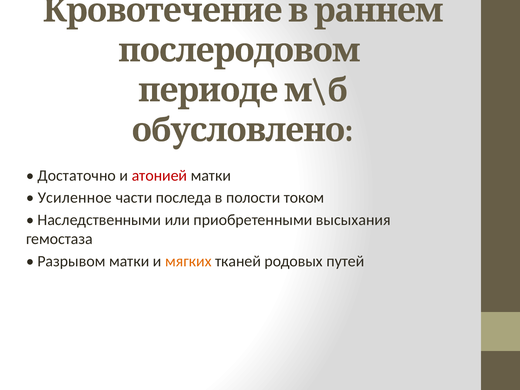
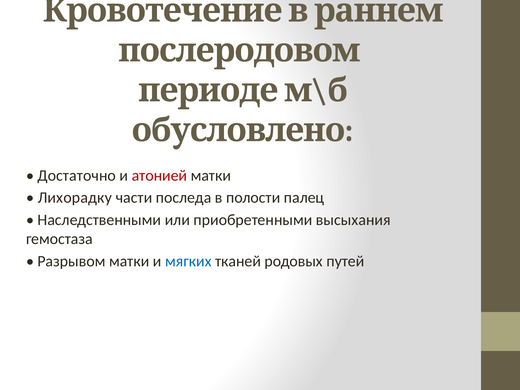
Усиленное: Усиленное -> Лихорадку (75, 198)
током: током -> палец (304, 198)
мягких colour: orange -> blue (188, 261)
